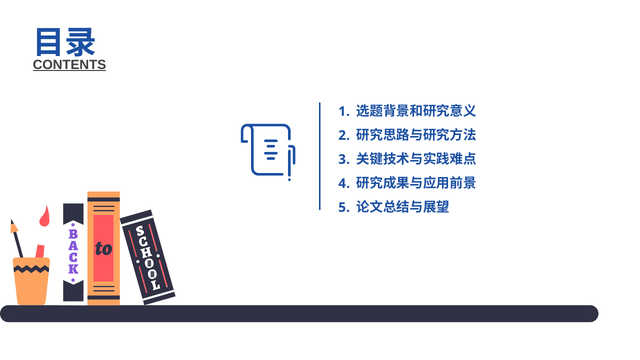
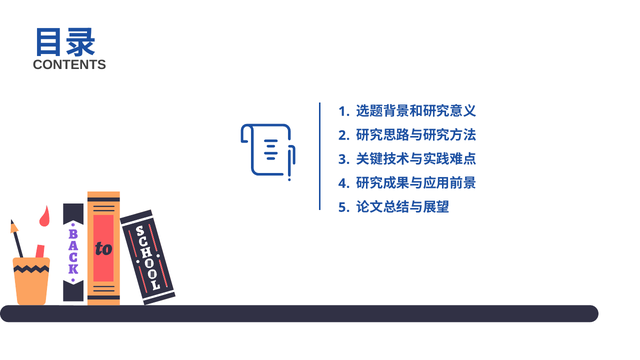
CONTENTS underline: present -> none (69, 65)
